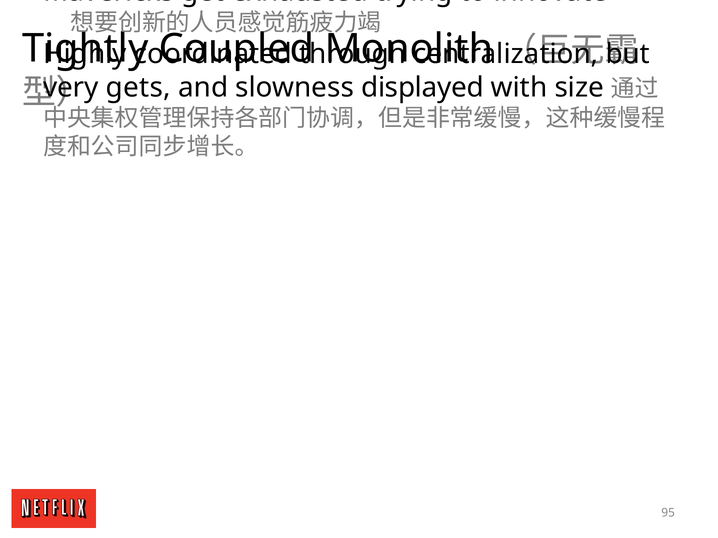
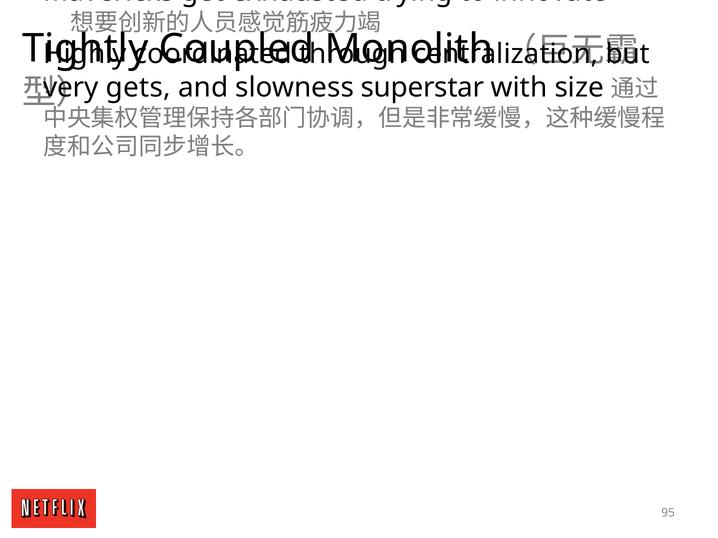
displayed: displayed -> superstar (422, 88)
